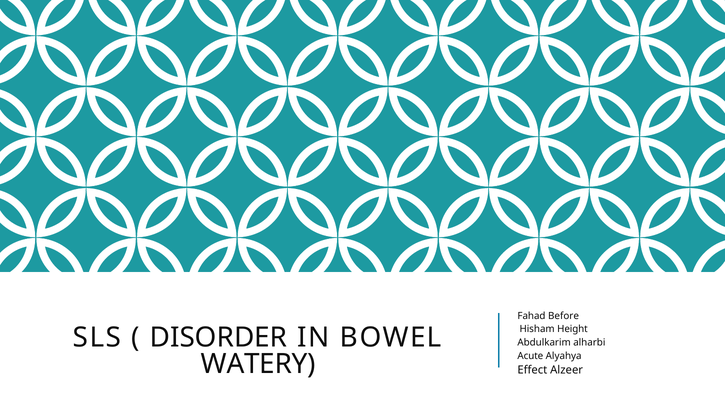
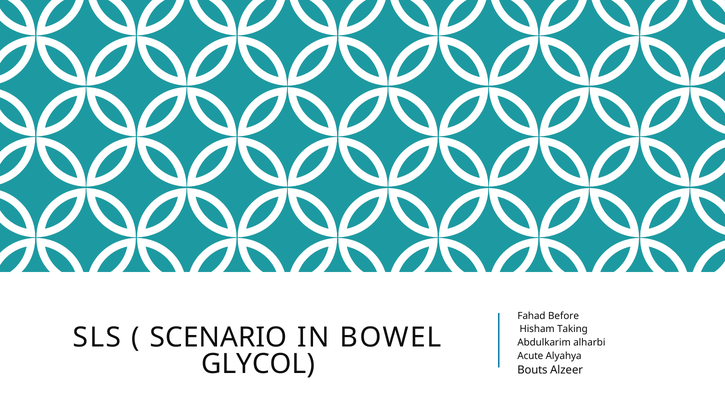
Height: Height -> Taking (572, 329)
DISORDER: DISORDER -> SCENARIO (218, 337)
WATERY: WATERY -> GLYCOL (258, 364)
Effect: Effect -> Bouts (532, 370)
